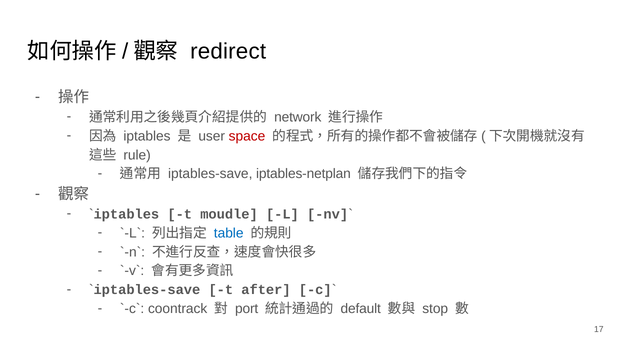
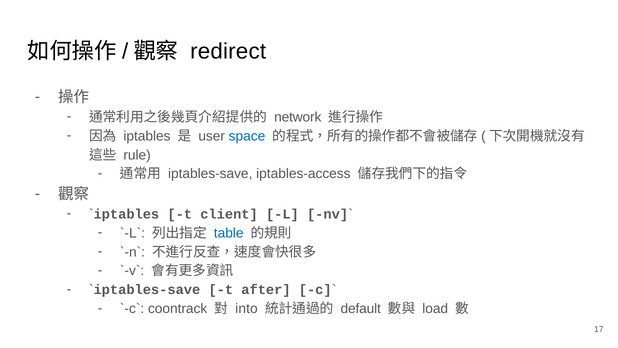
space colour: red -> blue (247, 136)
iptables-netplan: iptables-netplan -> iptables-access (303, 174)
moudle: moudle -> client (229, 214)
port: port -> into (246, 308)
stop: stop -> load (435, 308)
